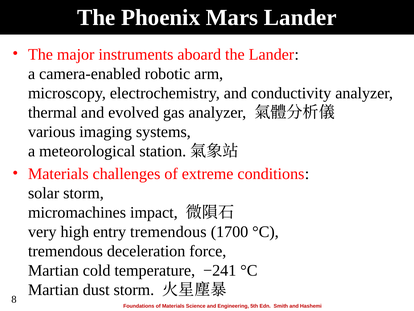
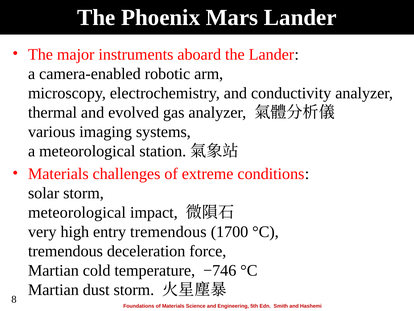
micromachines: micromachines -> meteorological (77, 212)
−241: −241 -> −746 (220, 270)
